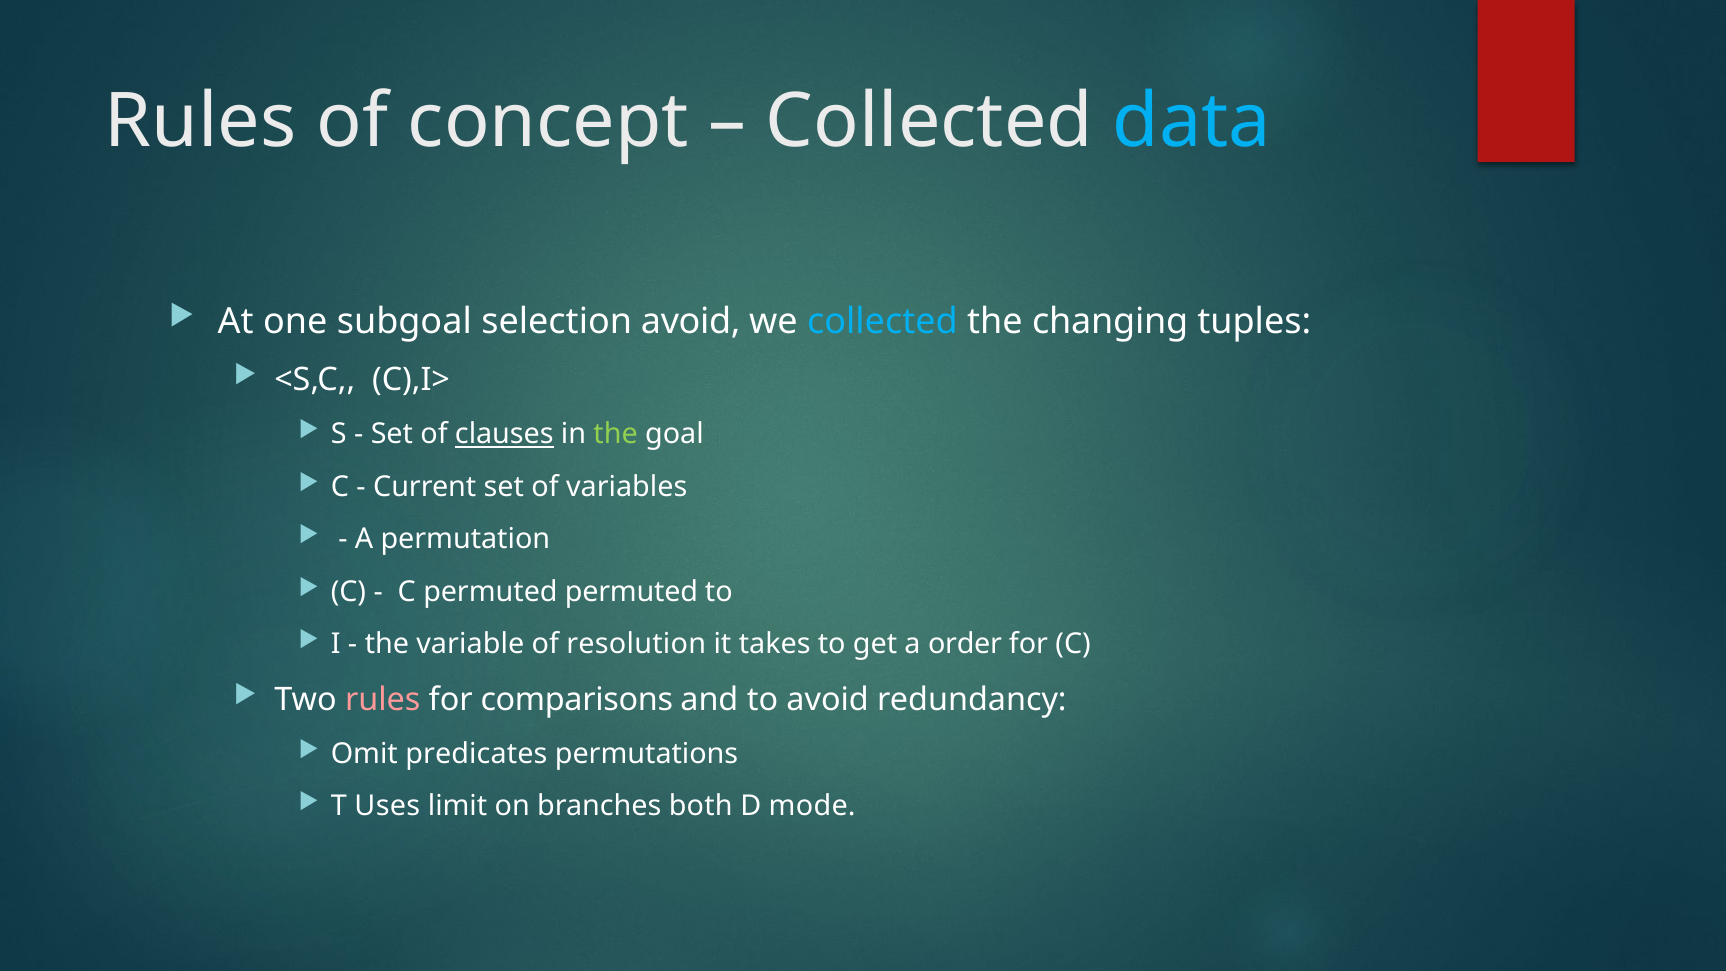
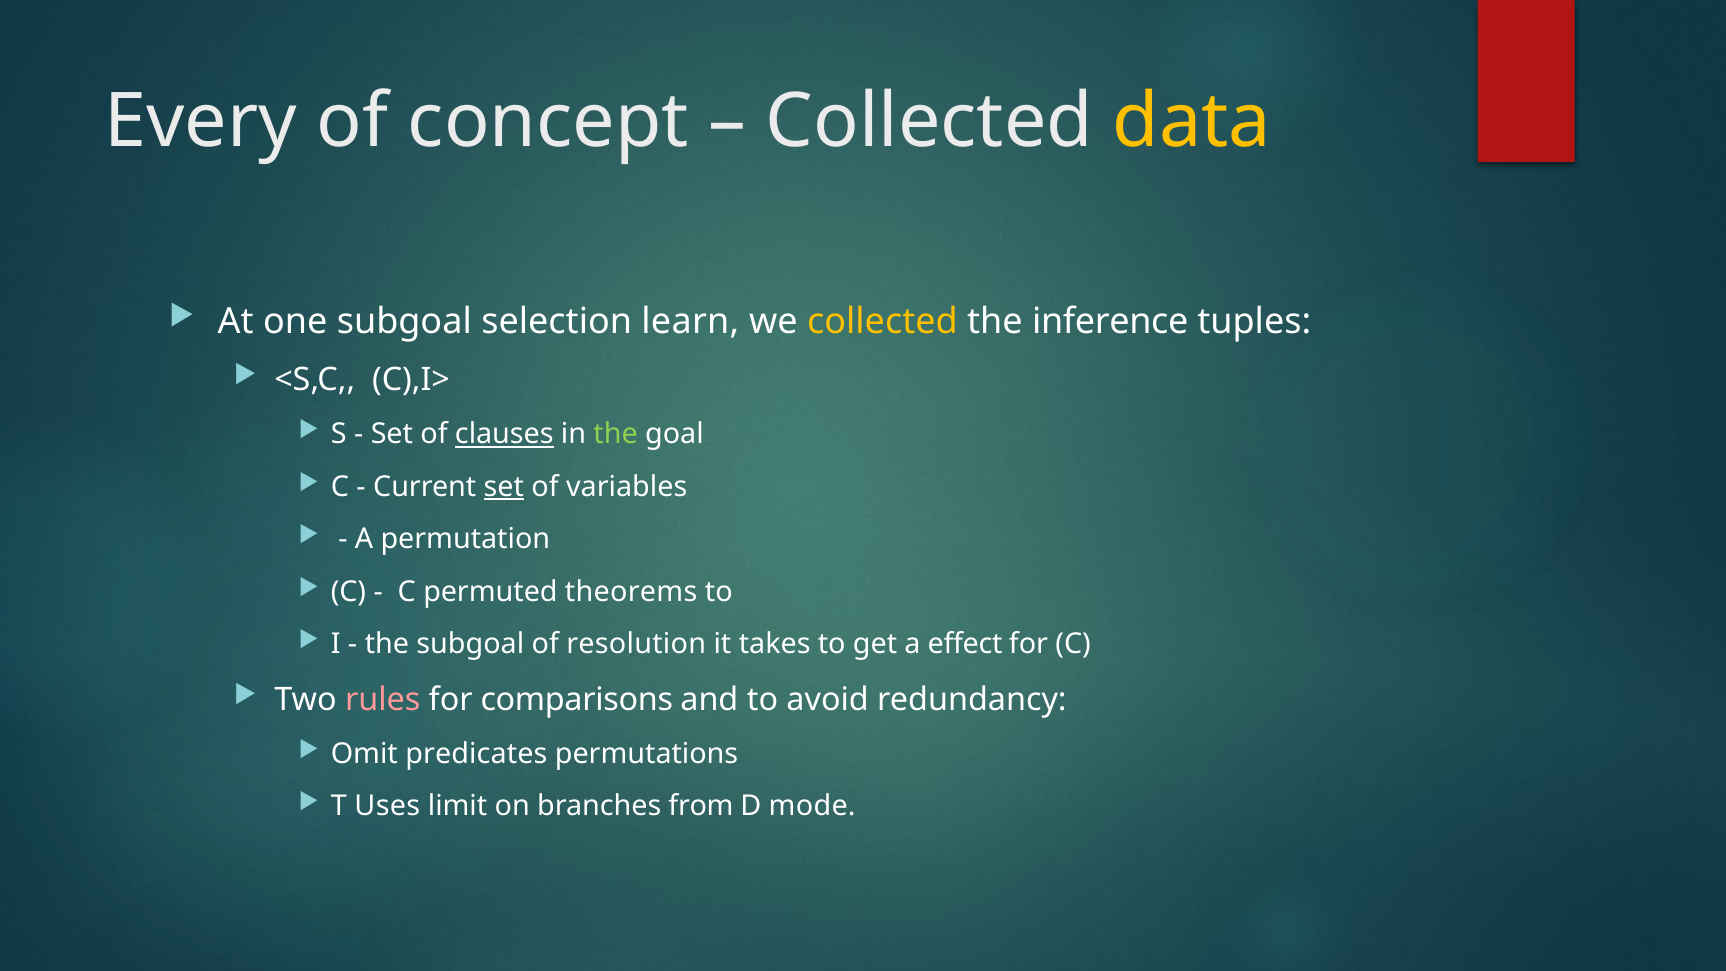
Rules: Rules -> Every (201, 121)
data colour: light blue -> yellow (1192, 121)
selection avoid: avoid -> learn (690, 321)
collected colour: light blue -> yellow (882, 321)
changing: changing -> inference (1110, 321)
set underline: none -> present (504, 487)
permuted permuted: permuted -> theorems (631, 592)
the variable: variable -> subgoal (470, 644)
order: order -> effect (965, 644)
both: both -> from (701, 806)
